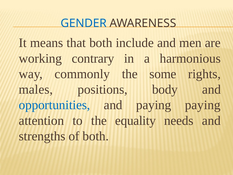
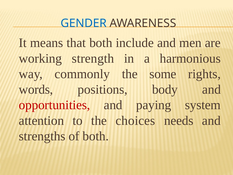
contrary: contrary -> strength (93, 58)
males: males -> words (36, 89)
opportunities colour: blue -> red (54, 105)
paying paying: paying -> system (203, 105)
equality: equality -> choices (135, 120)
